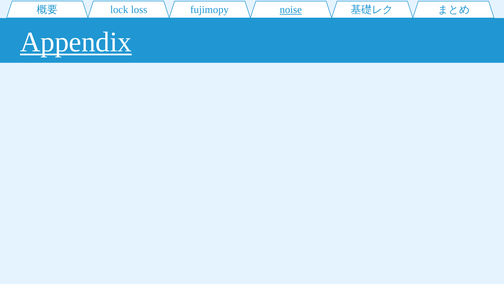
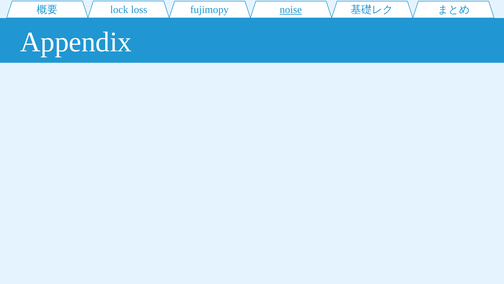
Appendix underline: present -> none (76, 42)
